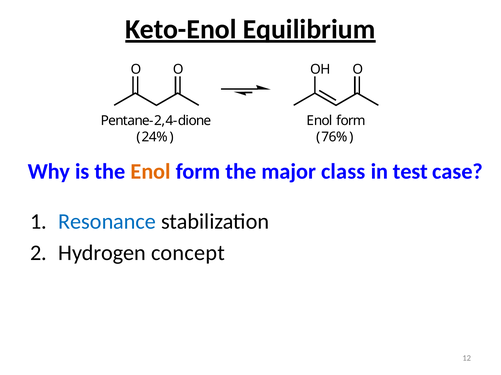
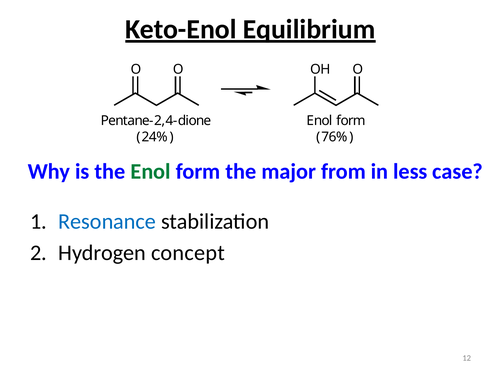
Enol colour: orange -> green (151, 172)
class: class -> from (343, 172)
test: test -> less (410, 172)
